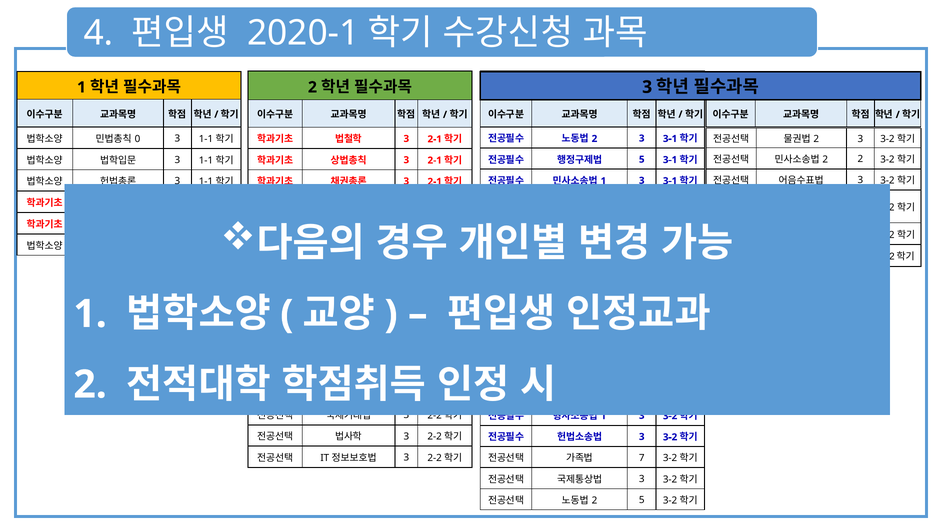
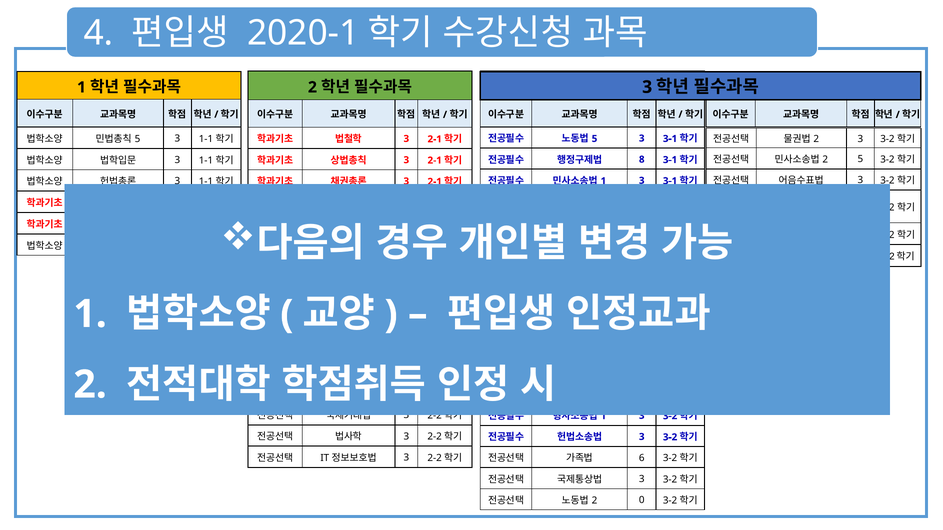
2: 2 -> 5 (595, 139)
0: 0 -> 5 (137, 139)
2 2: 2 -> 5 (860, 159)
5: 5 -> 8 (642, 160)
7: 7 -> 6 (642, 458)
2 5: 5 -> 0 (642, 500)
